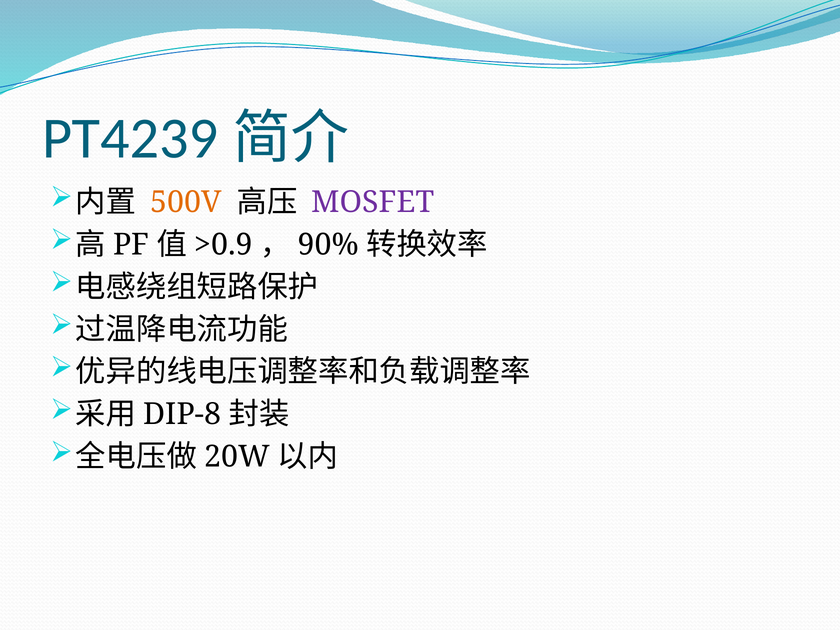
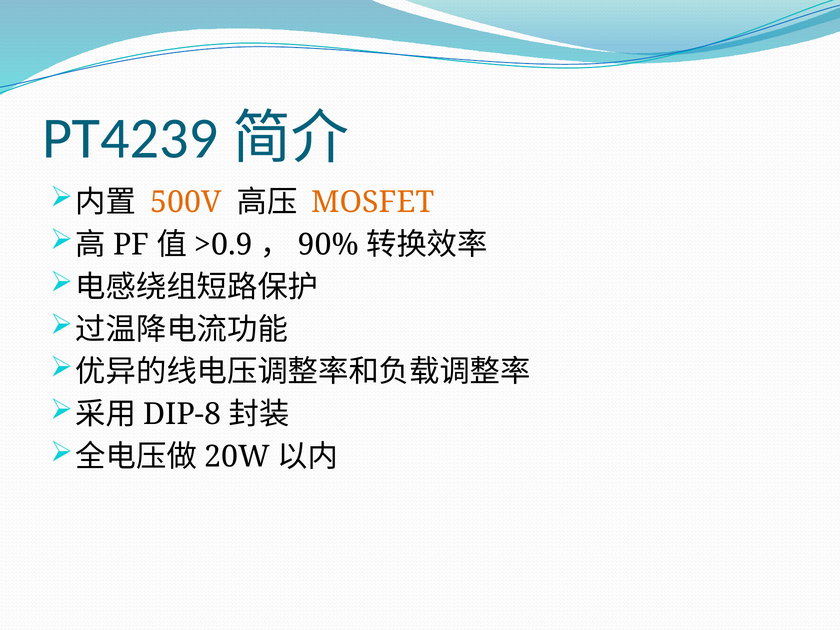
MOSFET colour: purple -> orange (373, 202)
